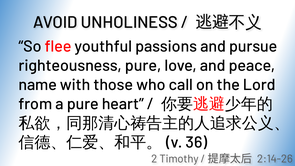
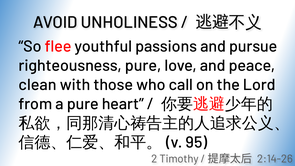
name: name -> clean (38, 85)
36: 36 -> 95 (196, 142)
